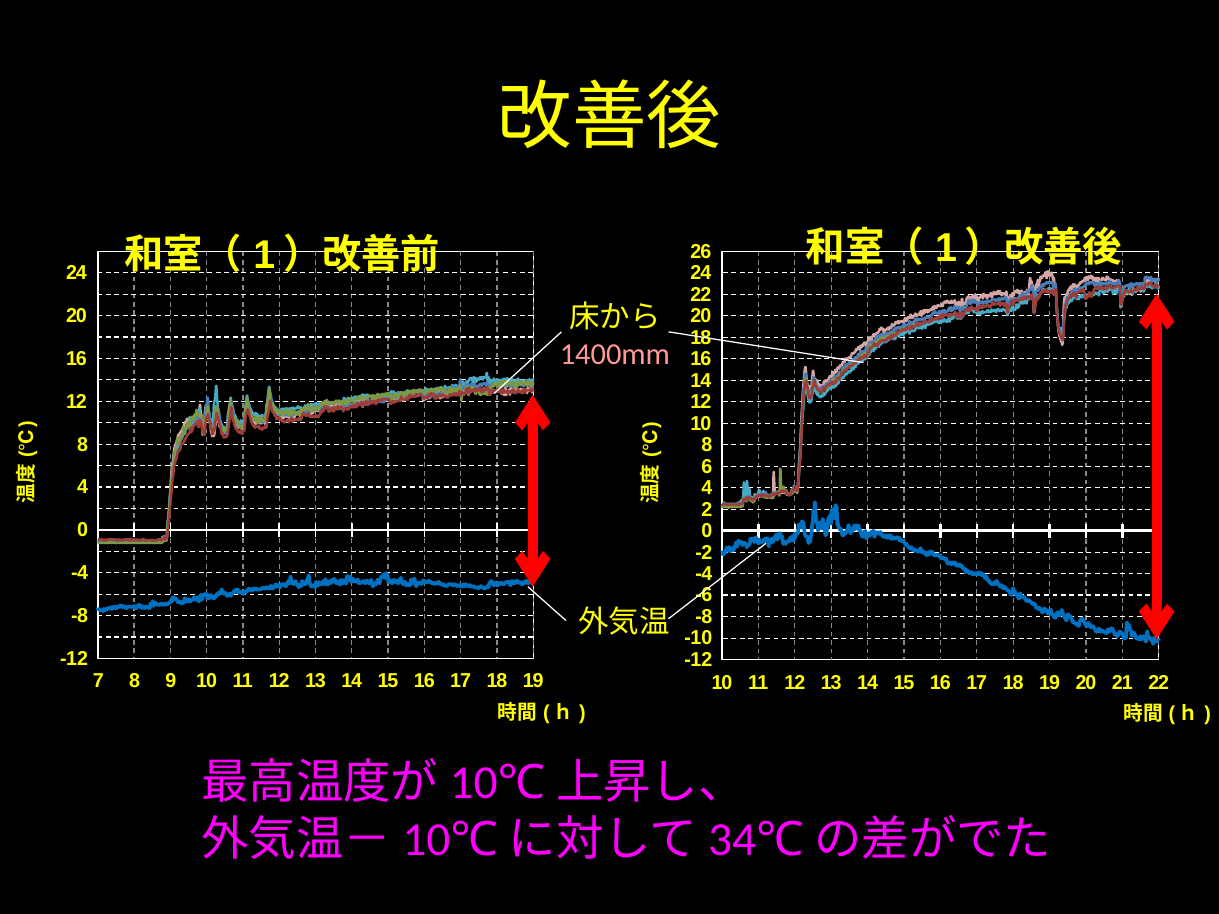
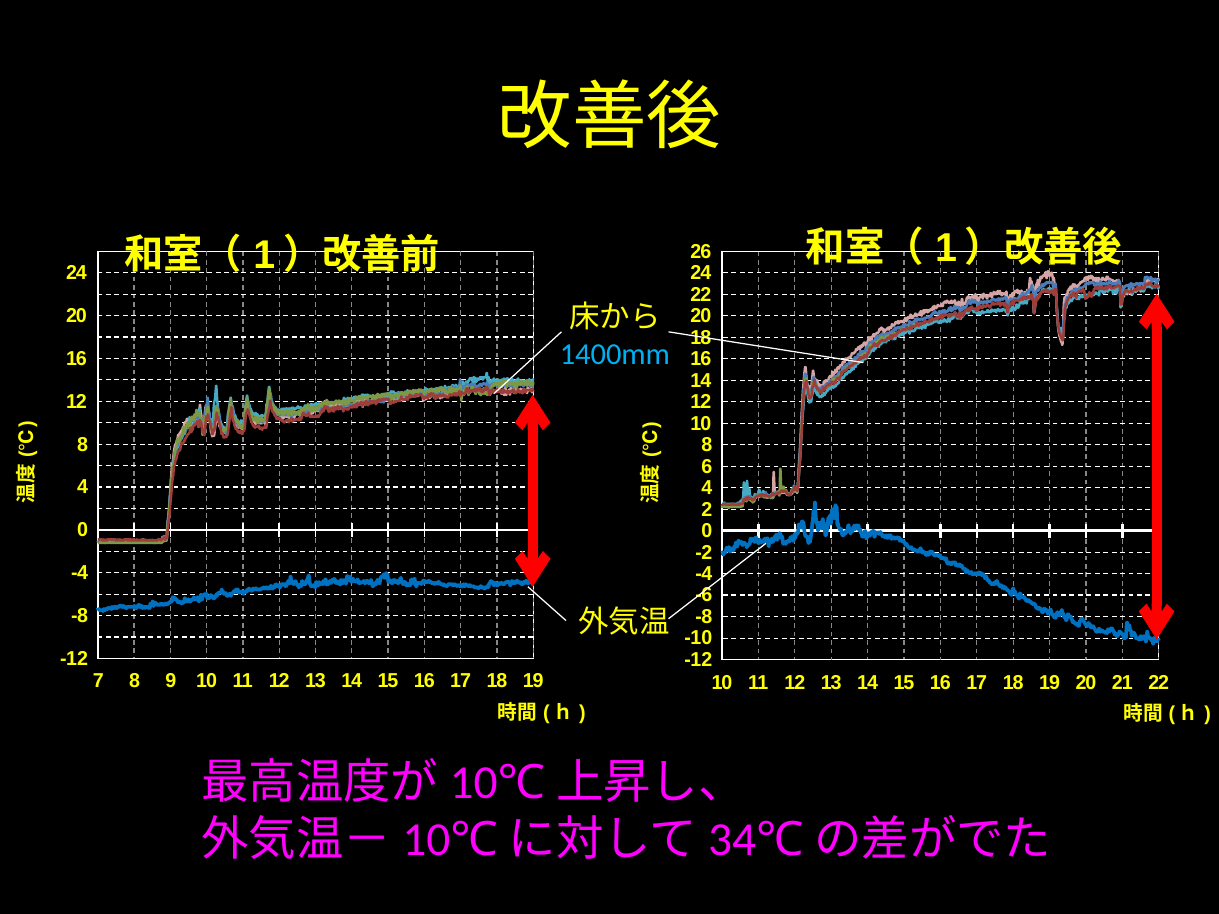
1400mm colour: pink -> light blue (615, 354)
